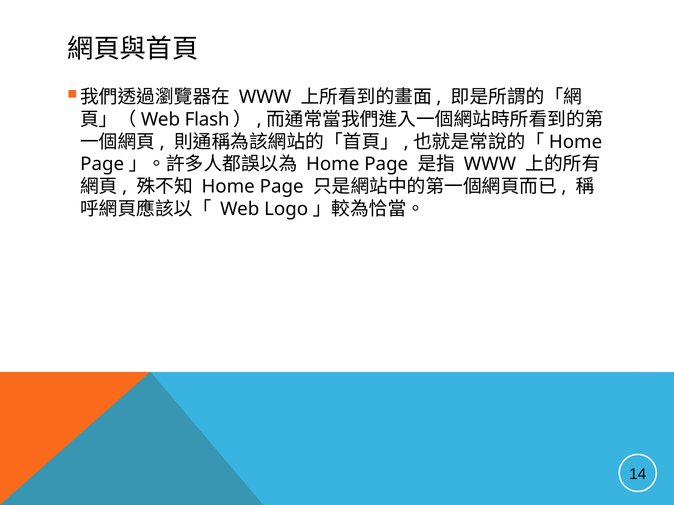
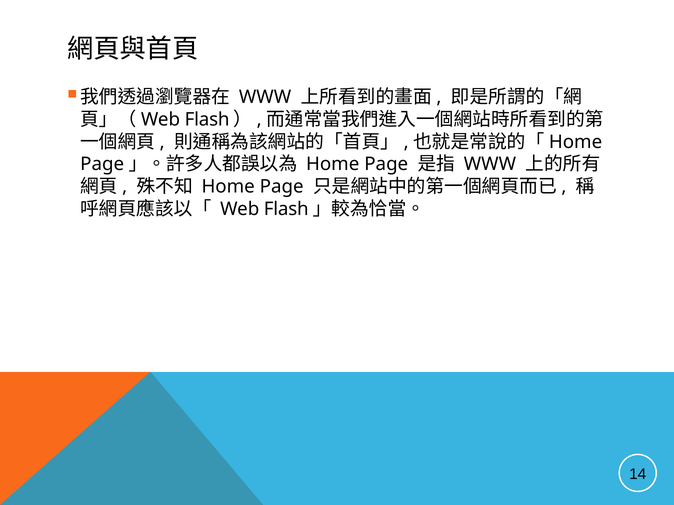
Logo: Logo -> Flash (286, 209)
